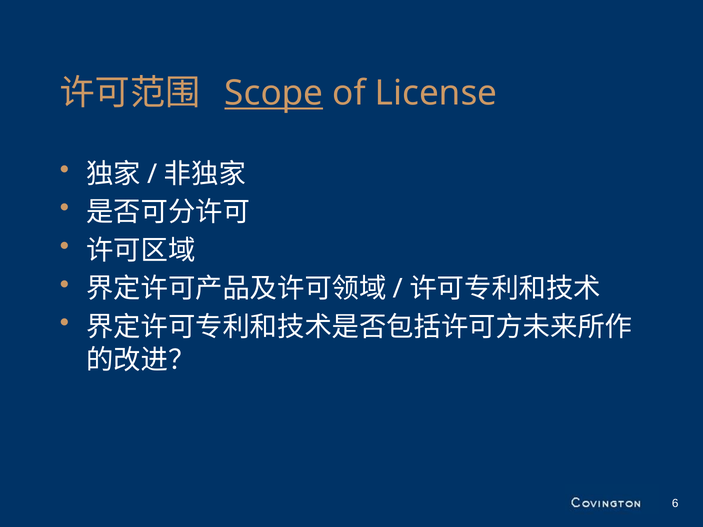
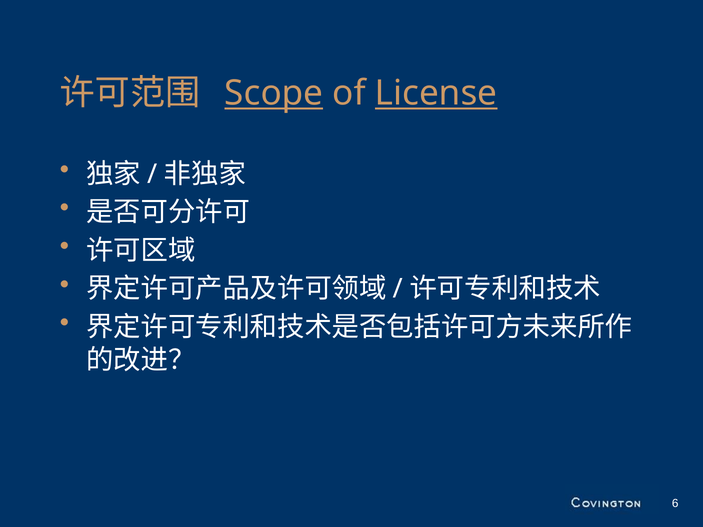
License underline: none -> present (436, 93)
